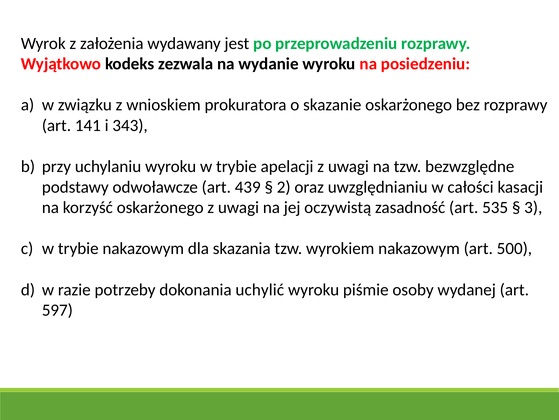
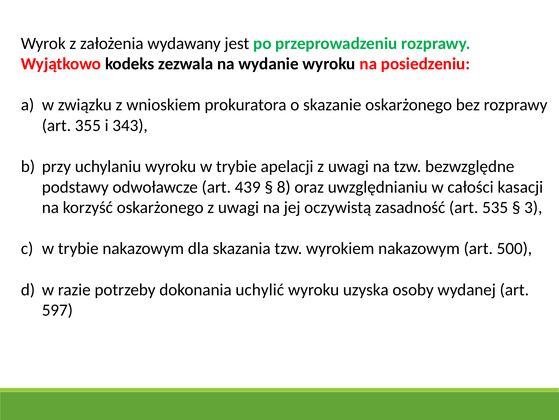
141: 141 -> 355 (88, 125)
2: 2 -> 8 (284, 187)
piśmie: piśmie -> uzyska (366, 289)
